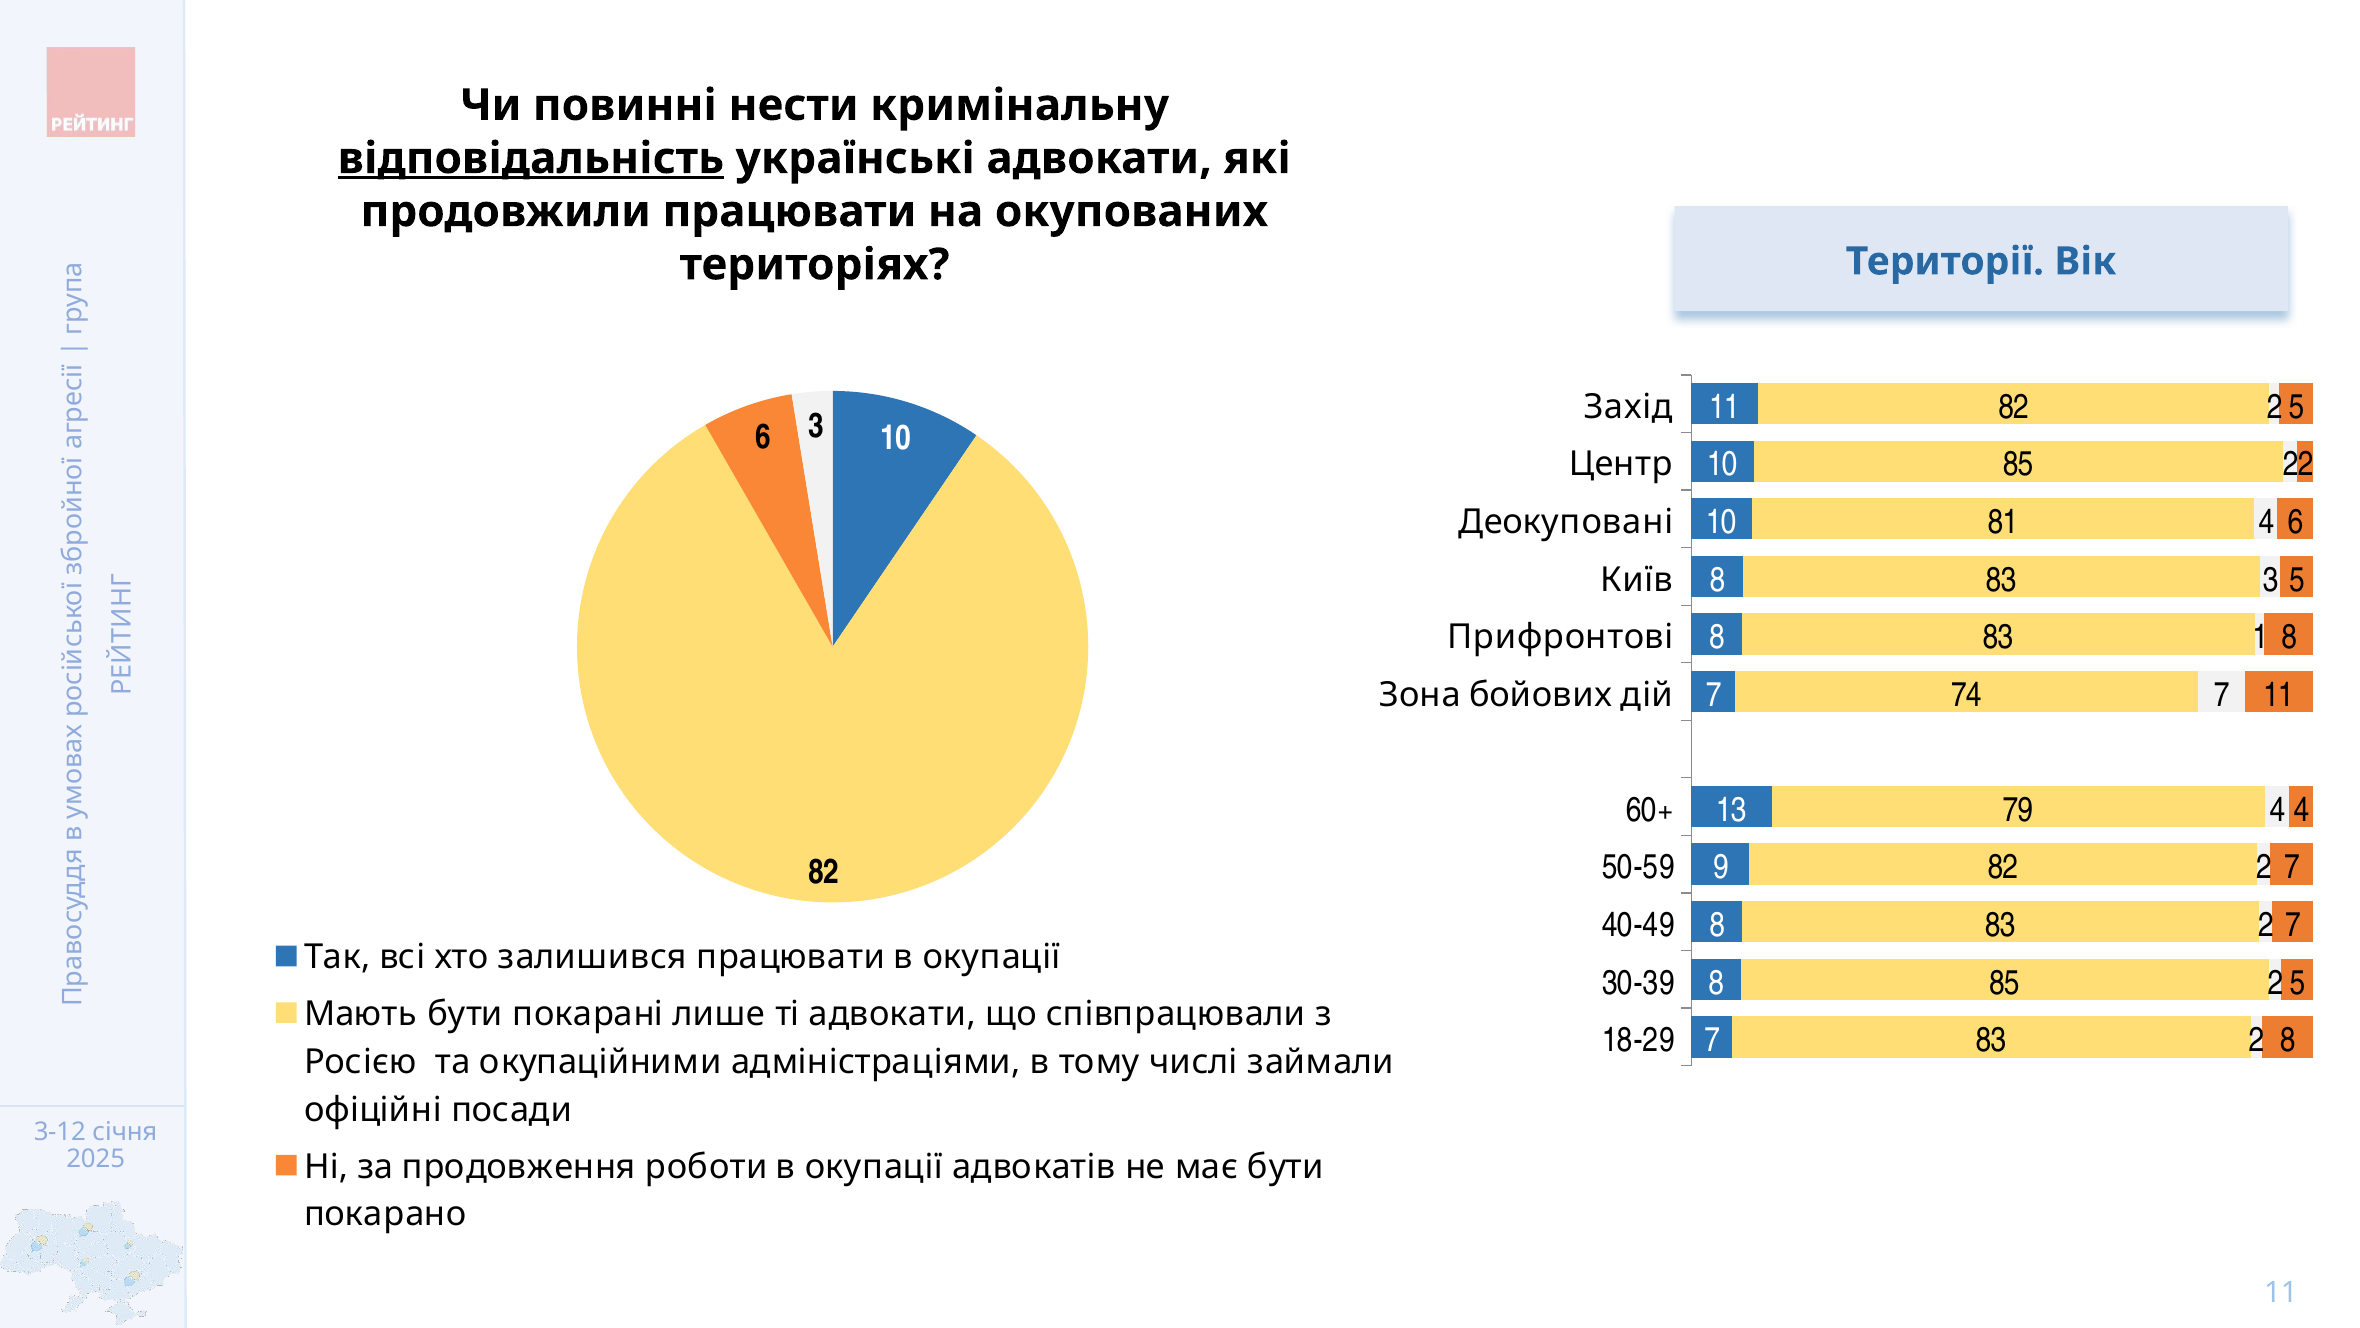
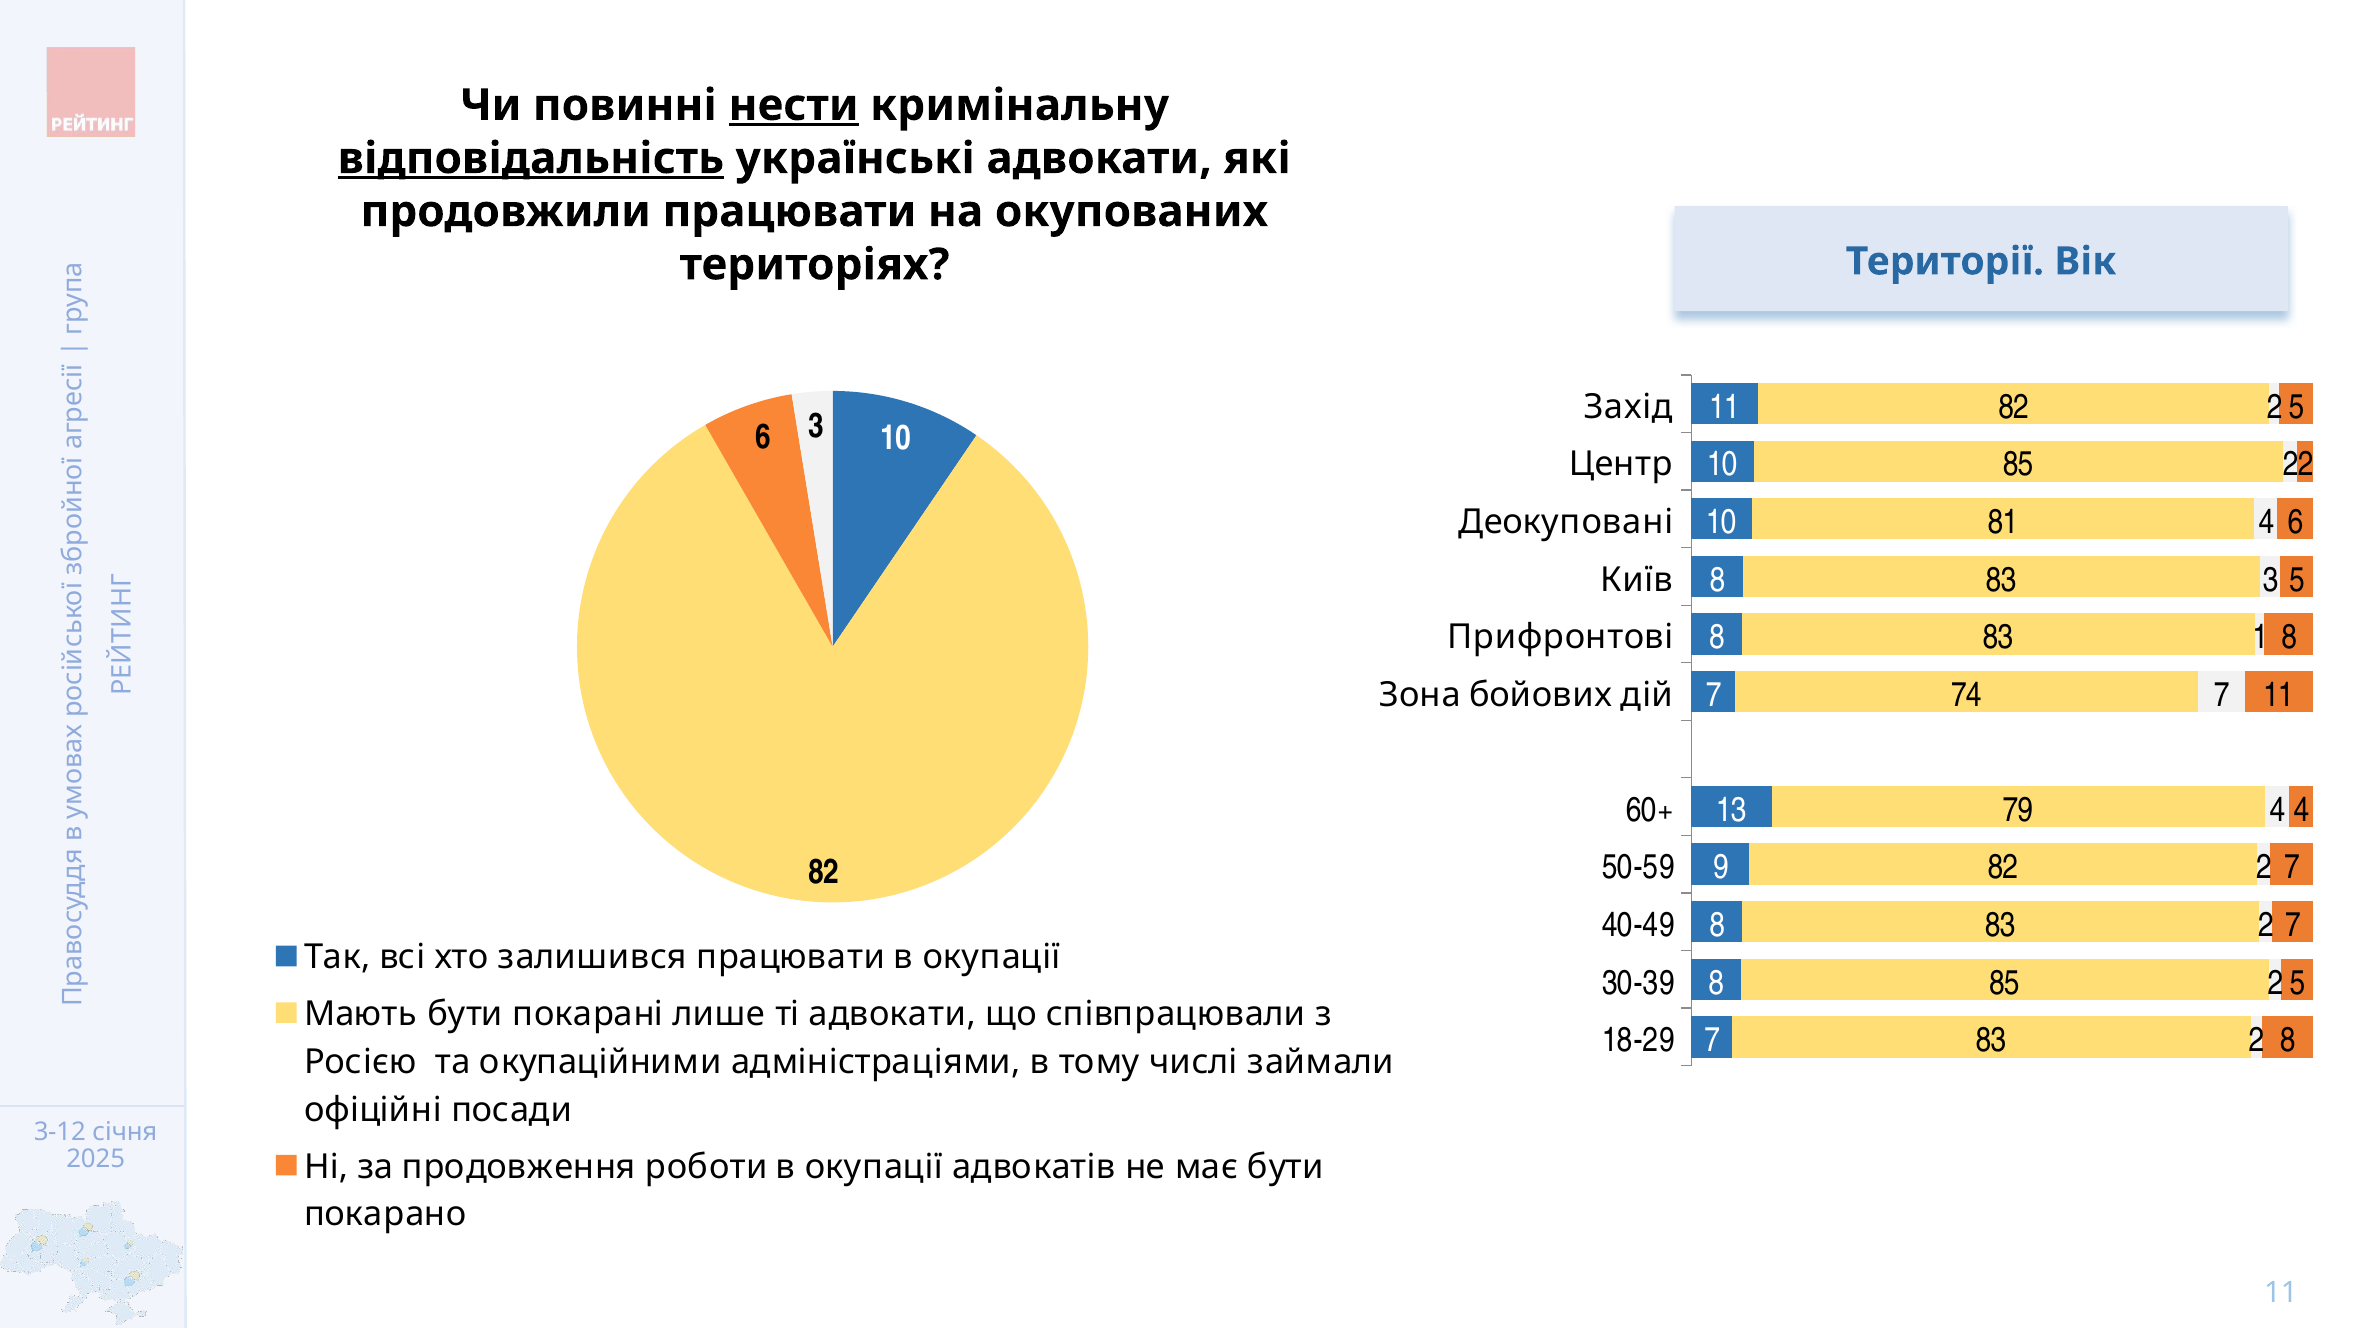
нести underline: none -> present (794, 105)
